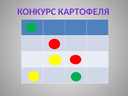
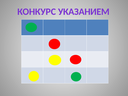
КАРТОФЕЛЯ: КАРТОФЕЛЯ -> УКАЗАНИЕМ (84, 12)
